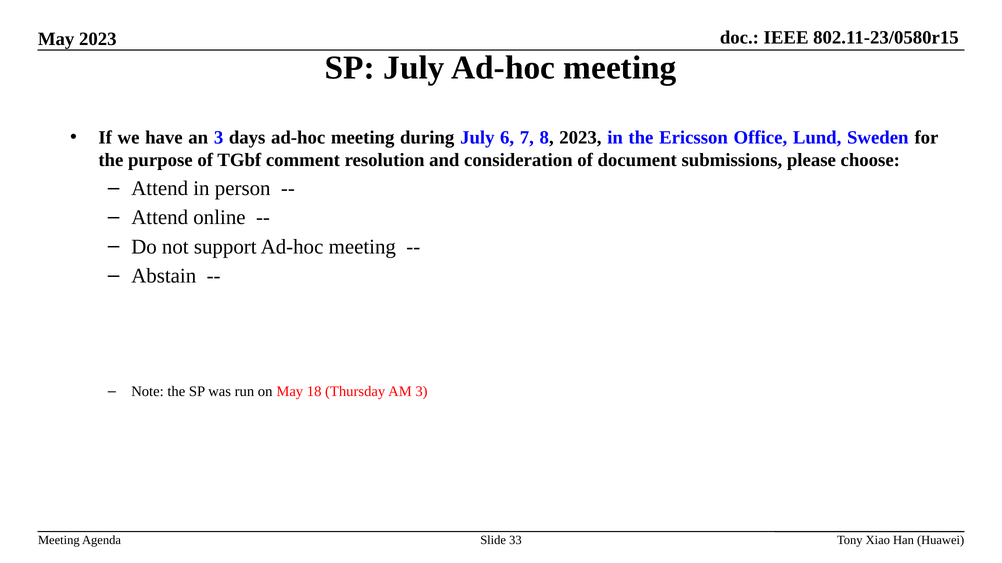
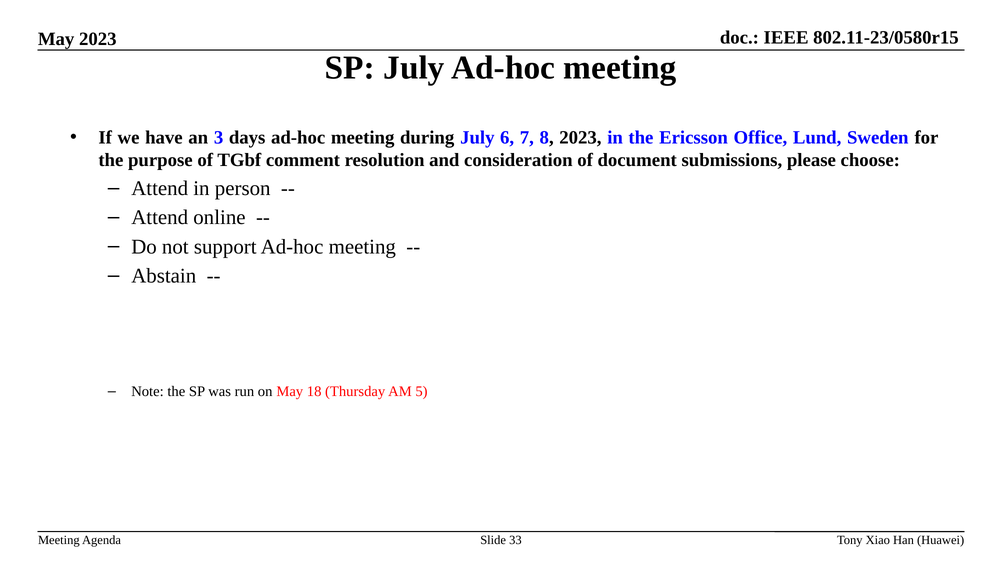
AM 3: 3 -> 5 (421, 392)
